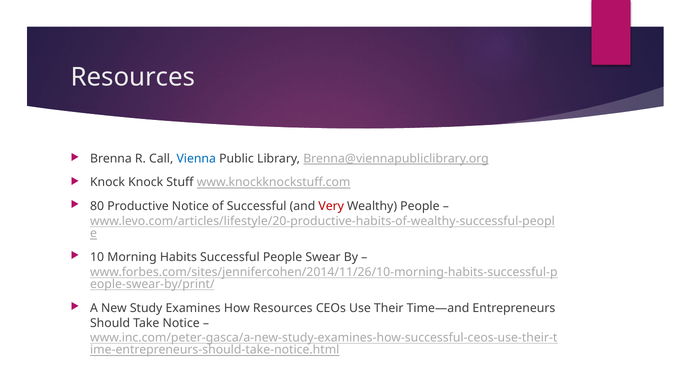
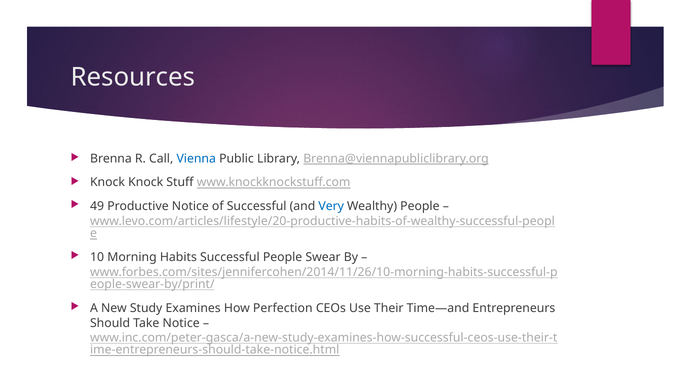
80: 80 -> 49 (97, 206)
Very colour: red -> blue (331, 206)
How Resources: Resources -> Perfection (283, 308)
